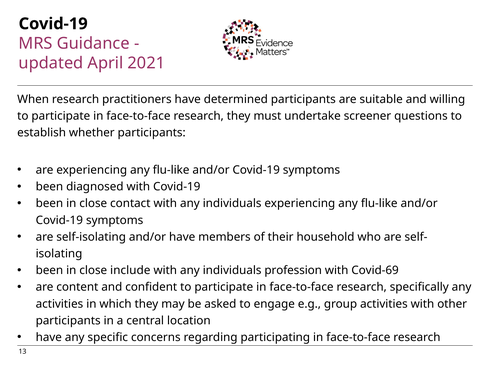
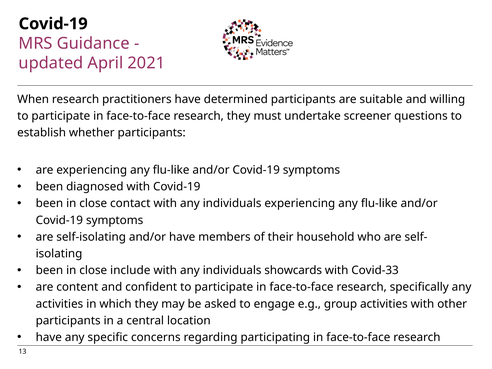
profession: profession -> showcards (293, 270)
Covid-69: Covid-69 -> Covid-33 (375, 270)
